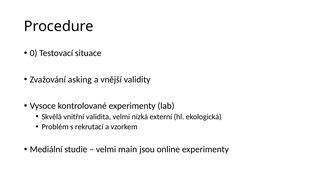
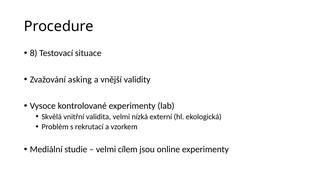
0: 0 -> 8 (34, 53)
main: main -> cílem (128, 149)
